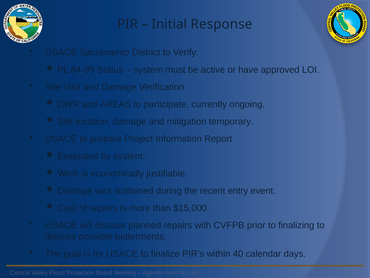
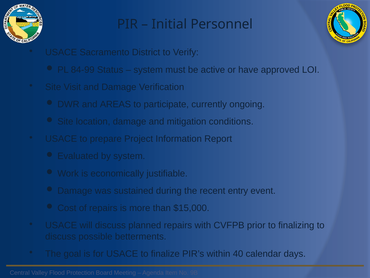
Response: Response -> Personnel (222, 24)
temporary: temporary -> conditions (231, 121)
